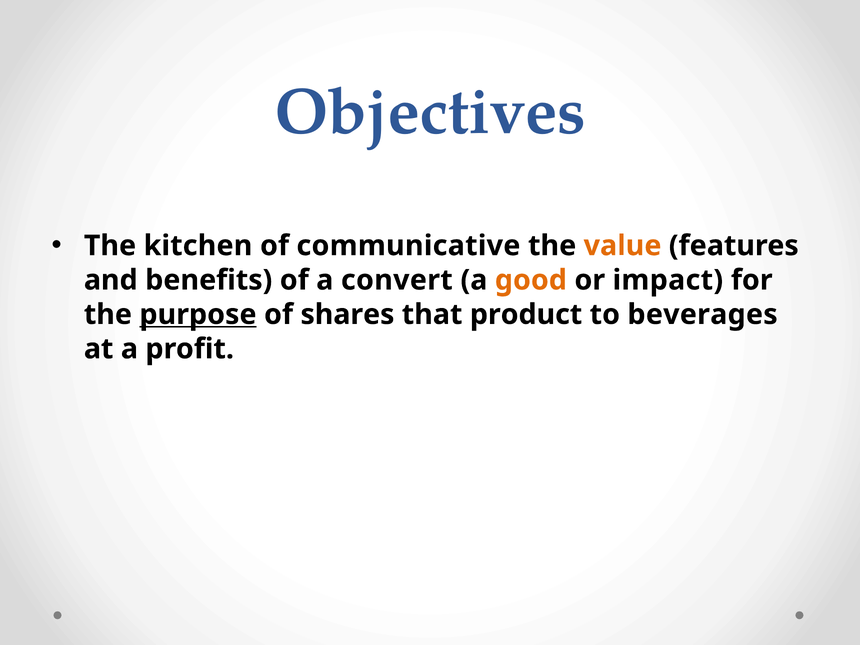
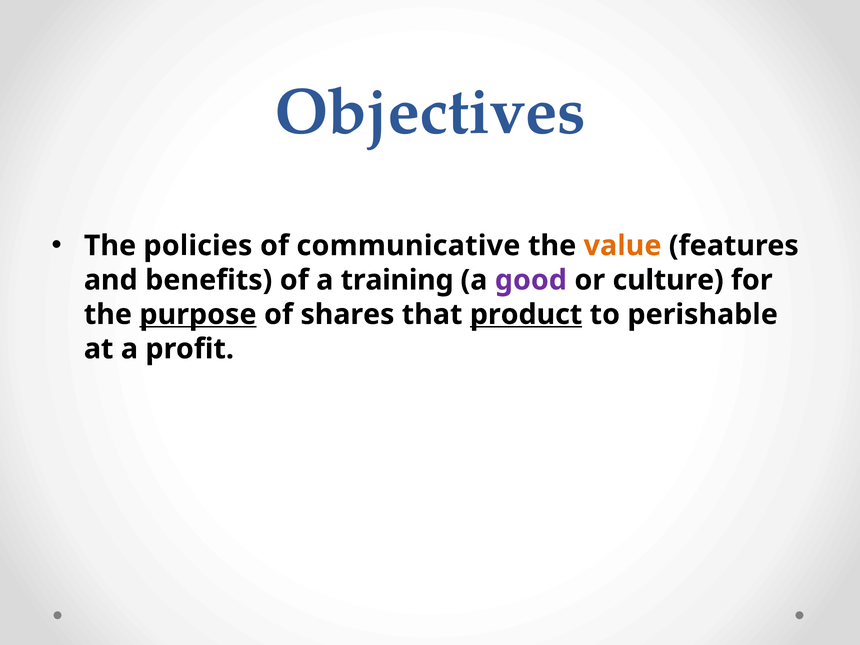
kitchen: kitchen -> policies (198, 246)
convert: convert -> training (397, 280)
good colour: orange -> purple (531, 280)
impact: impact -> culture (668, 280)
product underline: none -> present (526, 314)
beverages: beverages -> perishable (703, 314)
